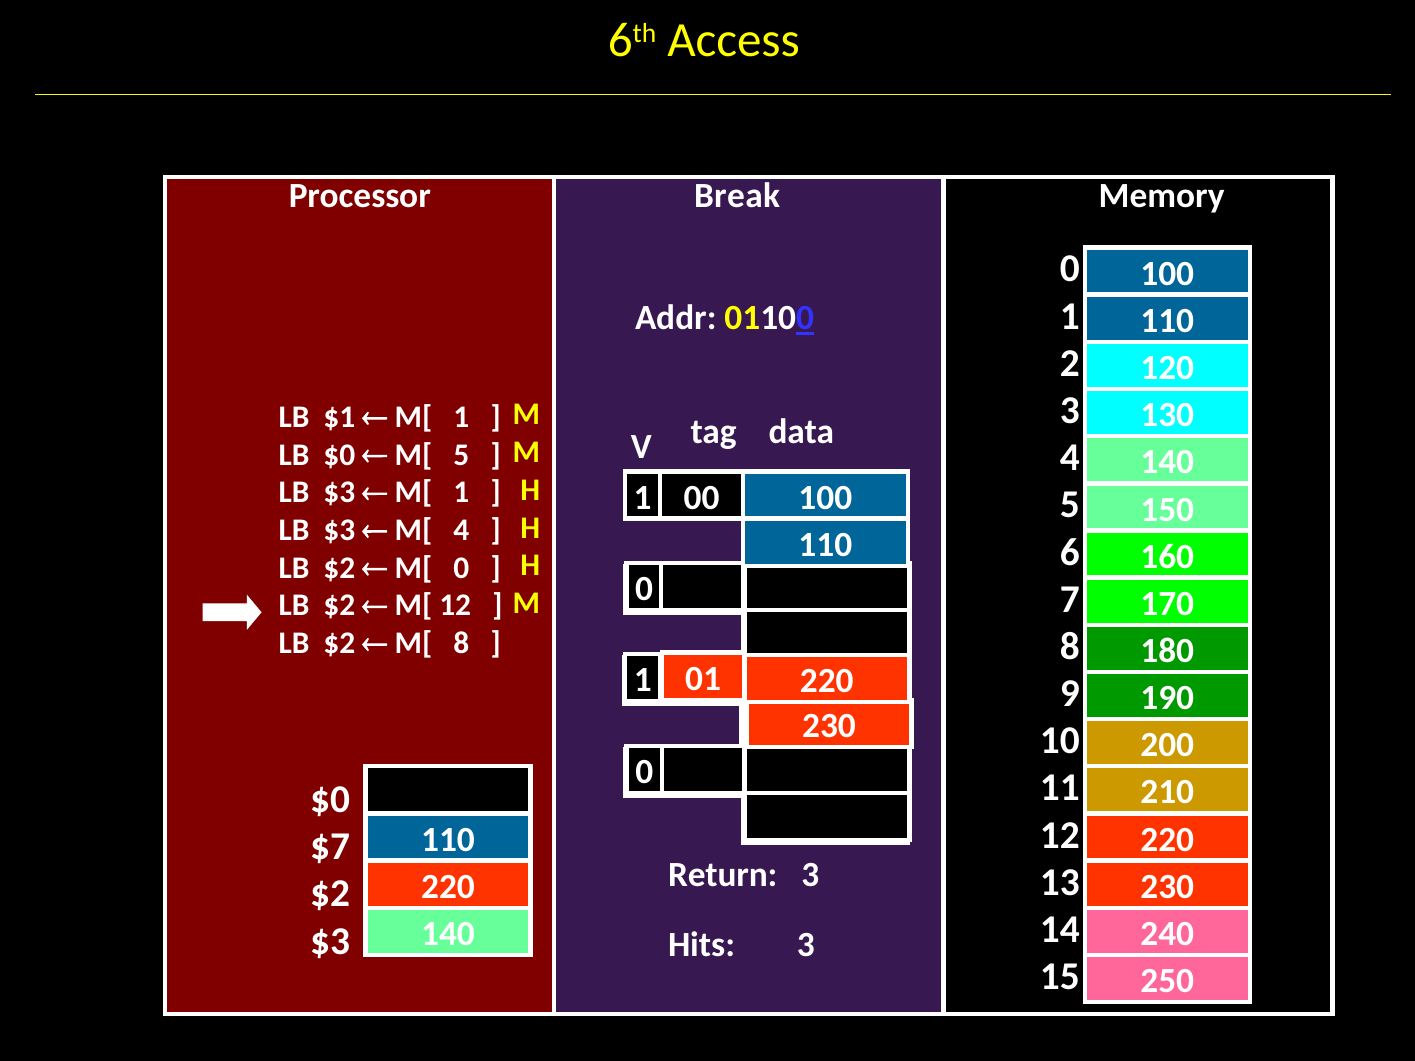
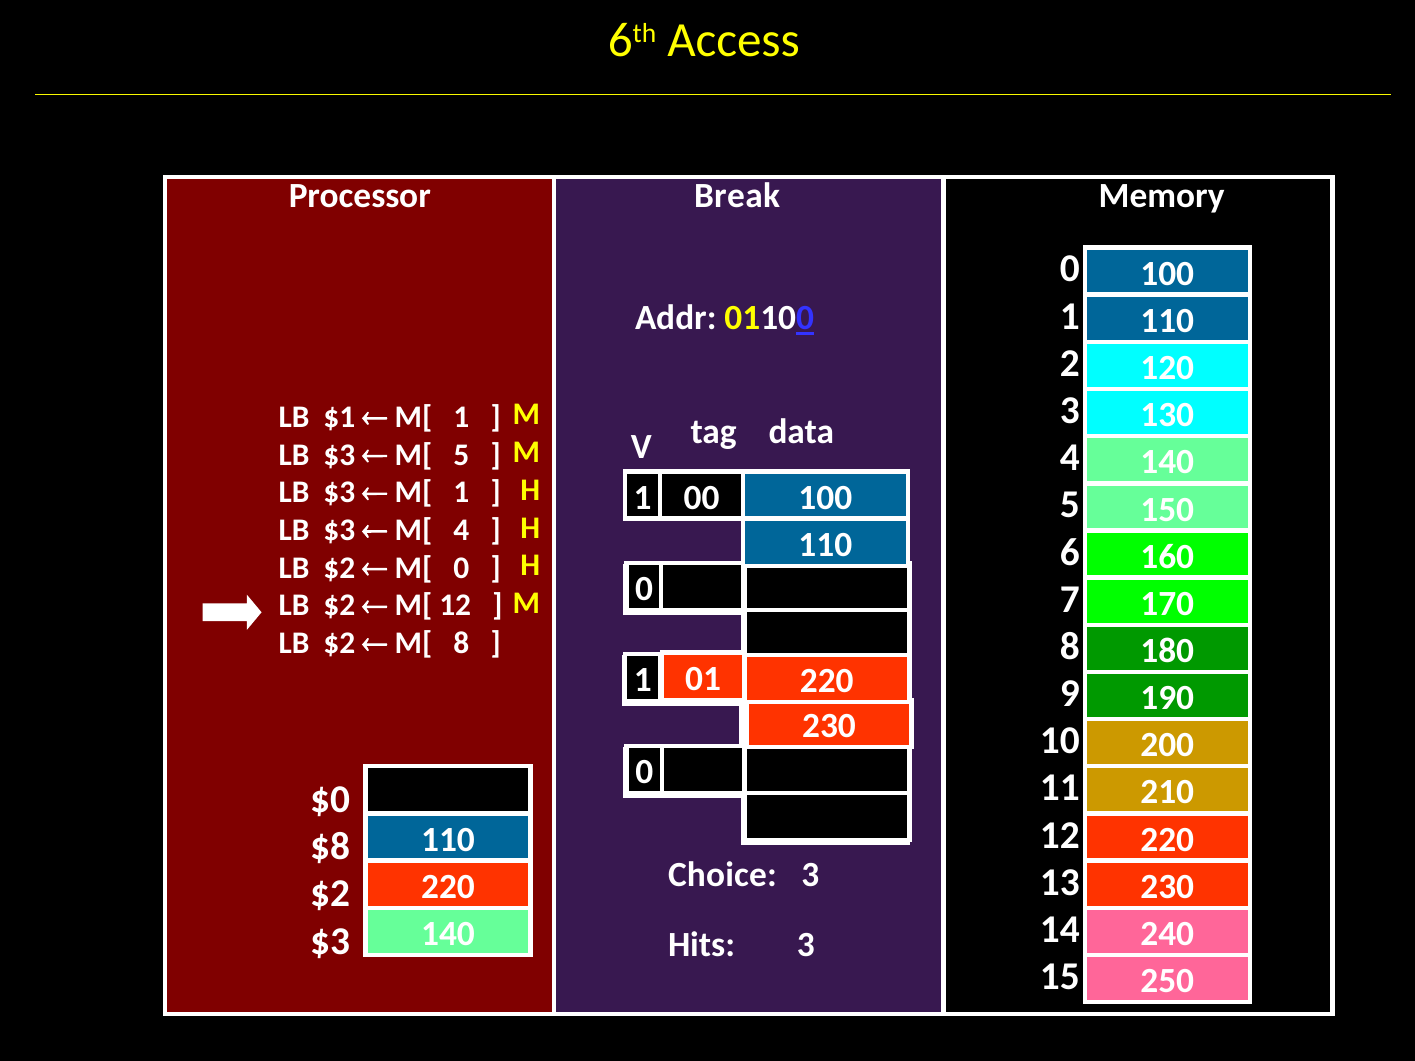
$0: $0 -> $3 (339, 455)
$7: $7 -> $8 (330, 847)
Return: Return -> Choice (723, 875)
